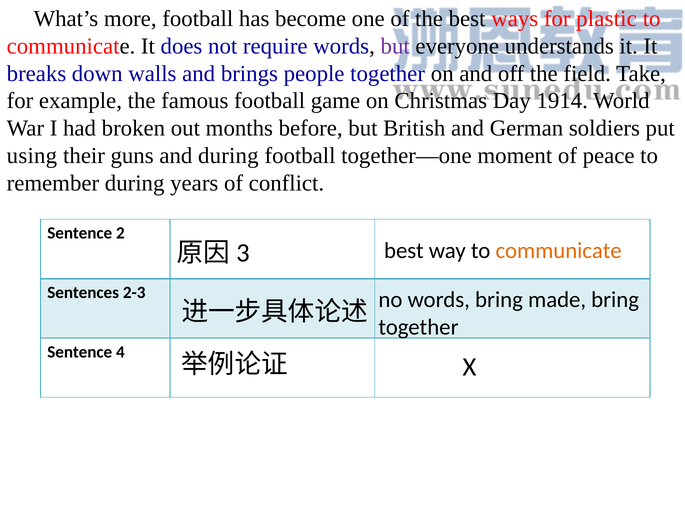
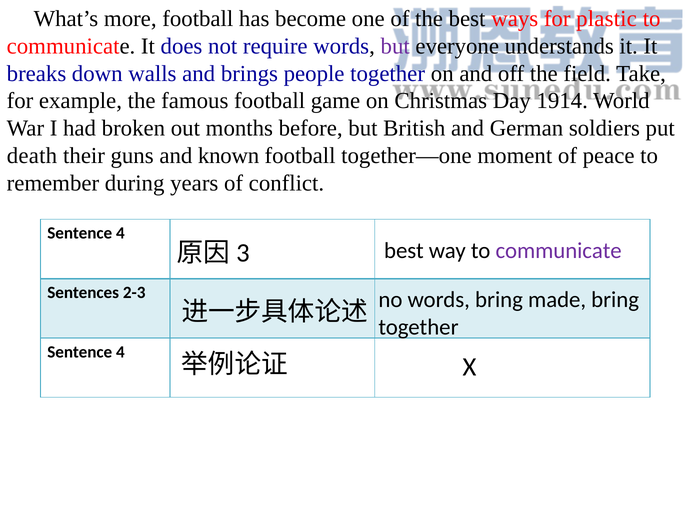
using: using -> death (32, 156)
and during: during -> known (229, 156)
2: 2 -> 4 (120, 233)
communicate colour: orange -> purple (559, 251)
